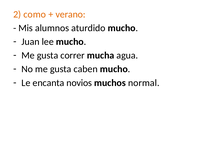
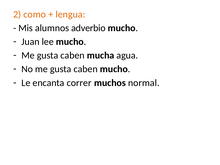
verano: verano -> lengua (70, 14)
aturdido: aturdido -> adverbio (88, 28)
correr: correr -> caben (72, 55)
novios: novios -> correr (79, 83)
